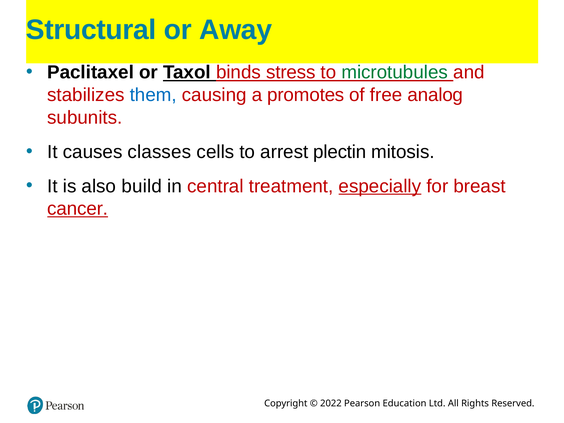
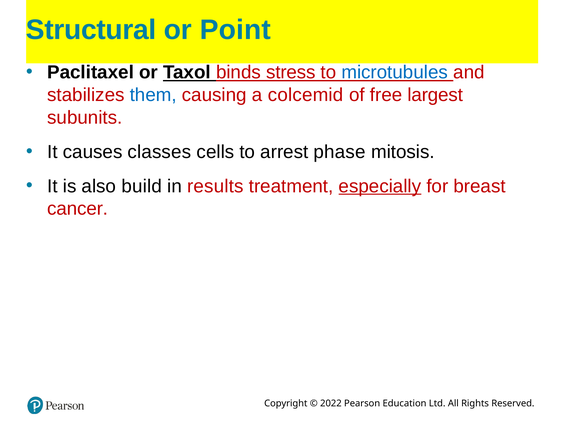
Away: Away -> Point (235, 30)
microtubules colour: green -> blue (395, 72)
promotes: promotes -> colcemid (306, 95)
analog: analog -> largest (435, 95)
plectin: plectin -> phase (340, 152)
central: central -> results (215, 186)
cancer underline: present -> none (78, 209)
